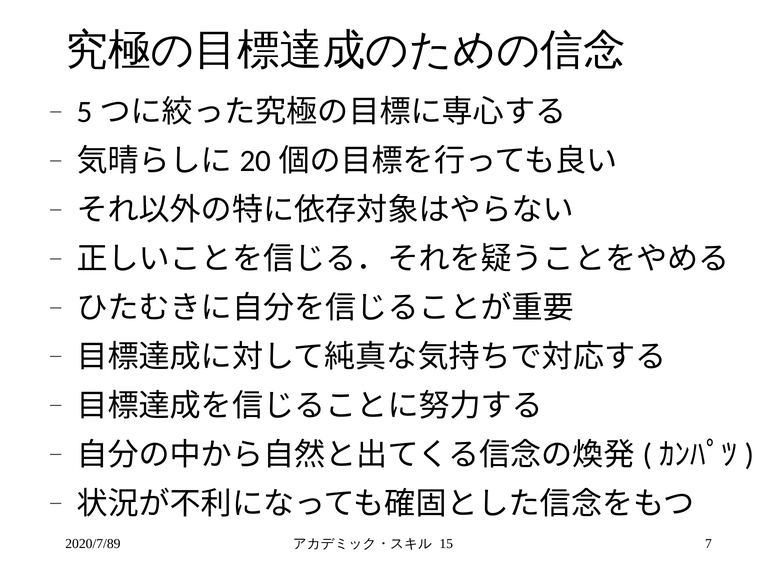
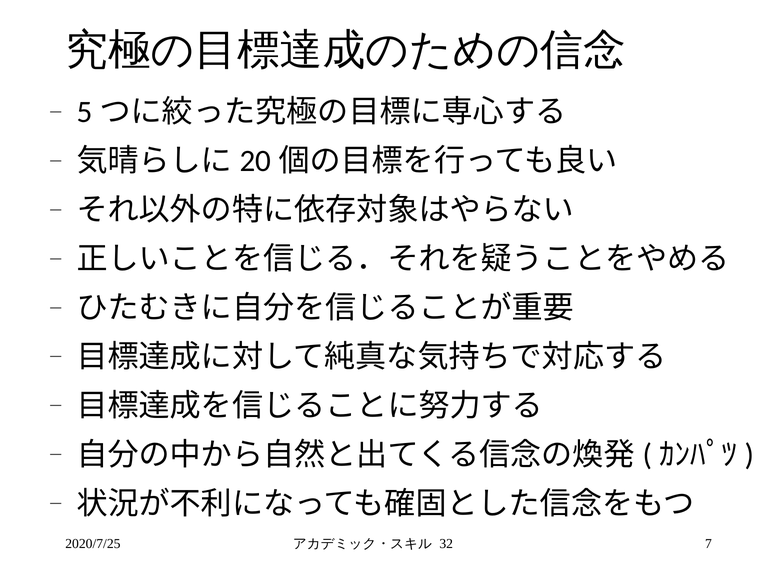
2020/7/89: 2020/7/89 -> 2020/7/25 (93, 544)
15: 15 -> 32 (446, 544)
